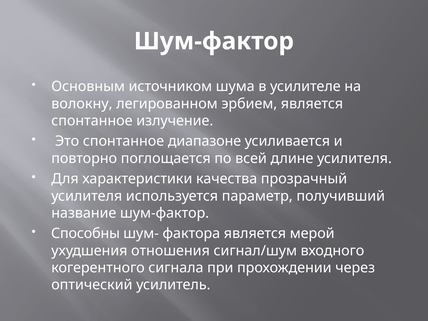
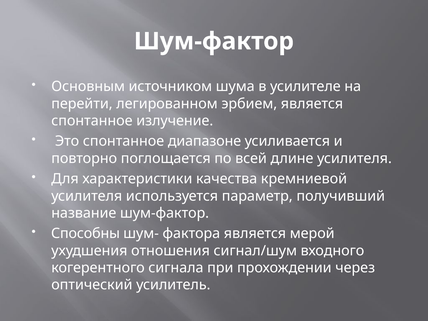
волокну: волокну -> перейти (82, 104)
прозрачный: прозрачный -> кремниевой (304, 179)
